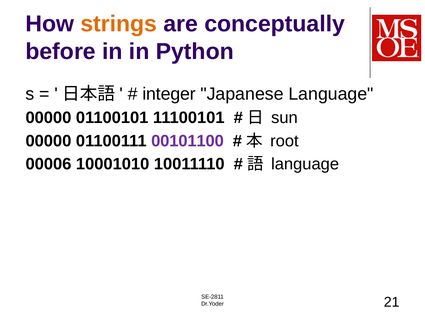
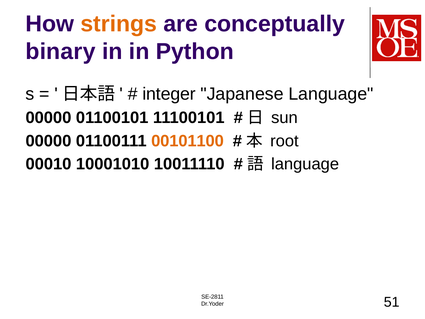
before: before -> binary (61, 52)
00101100 colour: purple -> orange (187, 141)
00006: 00006 -> 00010 (48, 164)
21: 21 -> 51 (392, 302)
